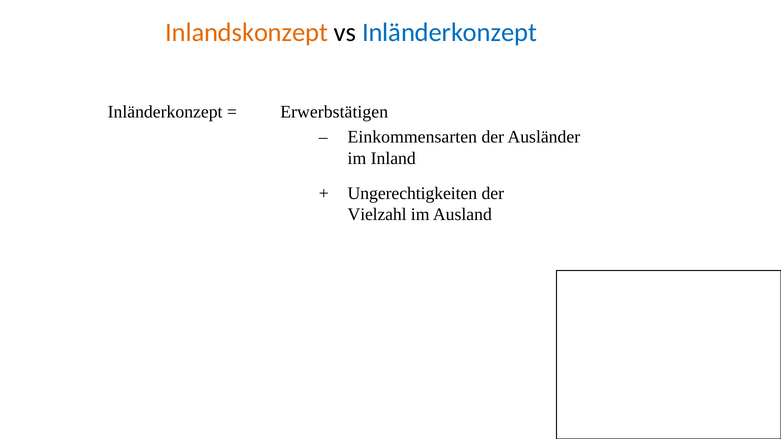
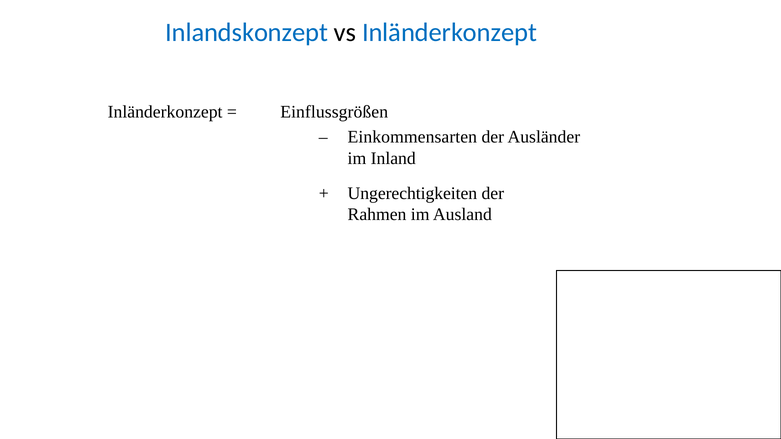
Inlandskonzept colour: orange -> blue (247, 32)
Erwerbstätigen: Erwerbstätigen -> Einflussgrößen (334, 112)
Vielzahl: Vielzahl -> Rahmen (377, 215)
